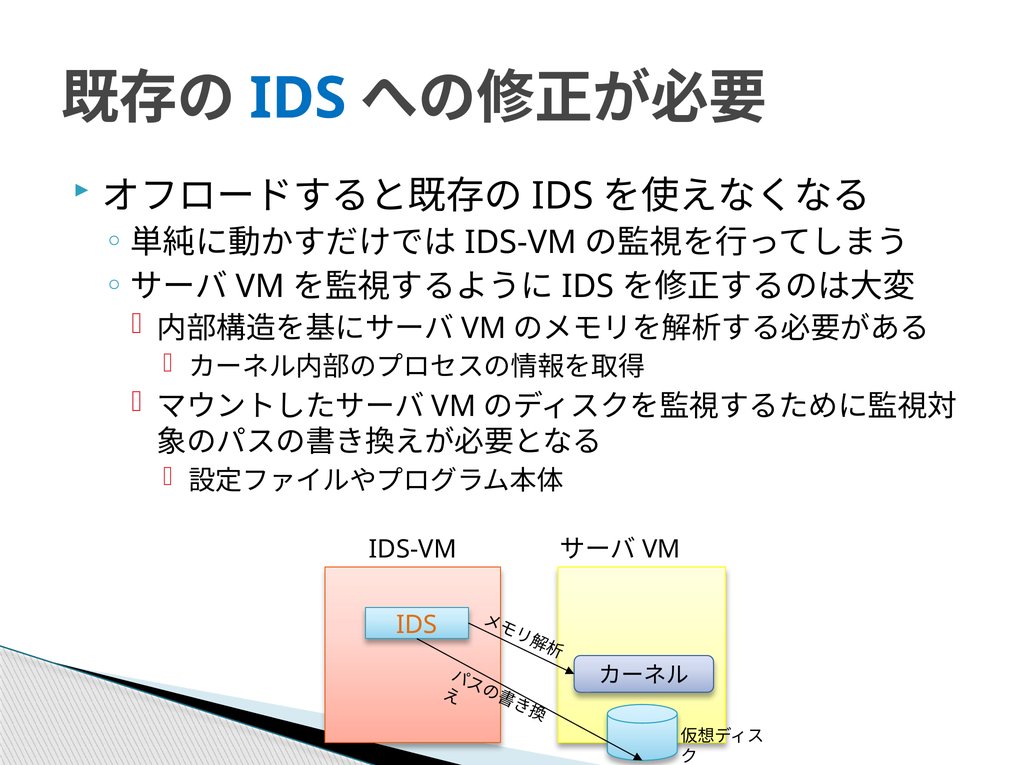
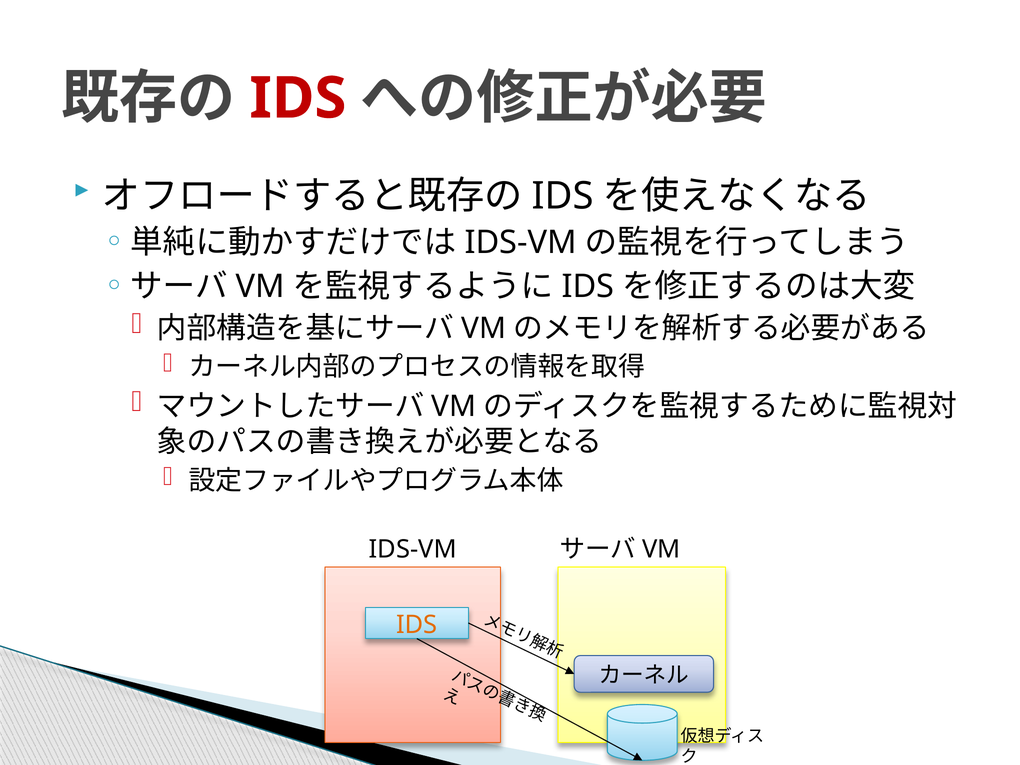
IDS colour: blue -> red (298, 98)
